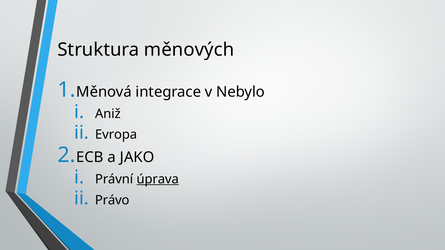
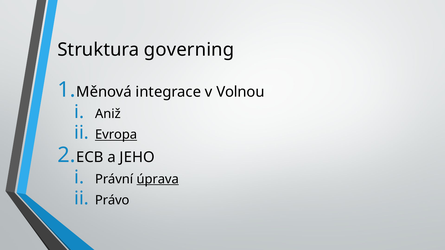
měnových: měnových -> governing (189, 50)
Nebylo: Nebylo -> Volnou (241, 92)
Evropa underline: none -> present (116, 135)
JAKO: JAKO -> JEHO (137, 157)
